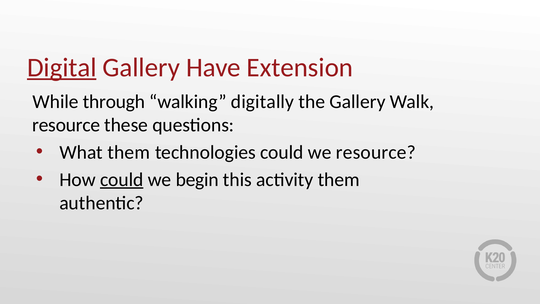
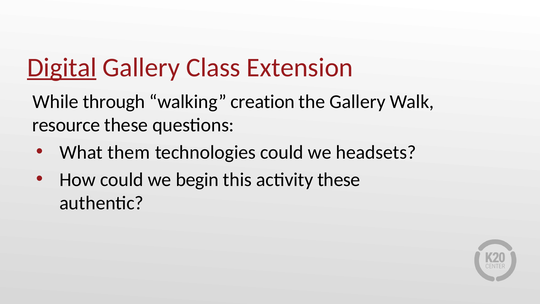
Have: Have -> Class (213, 67)
digitally: digitally -> creation (263, 101)
we resource: resource -> headsets (376, 152)
could underline: present -> none (122, 179)
activity them: them -> these (339, 179)
